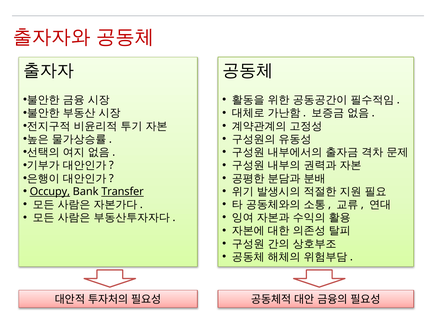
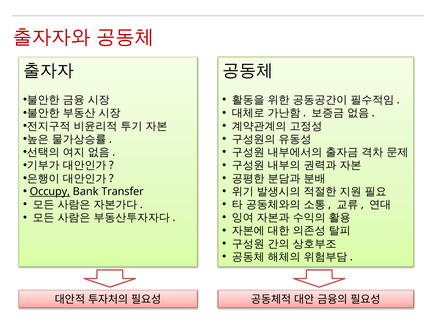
Transfer underline: present -> none (123, 192)
